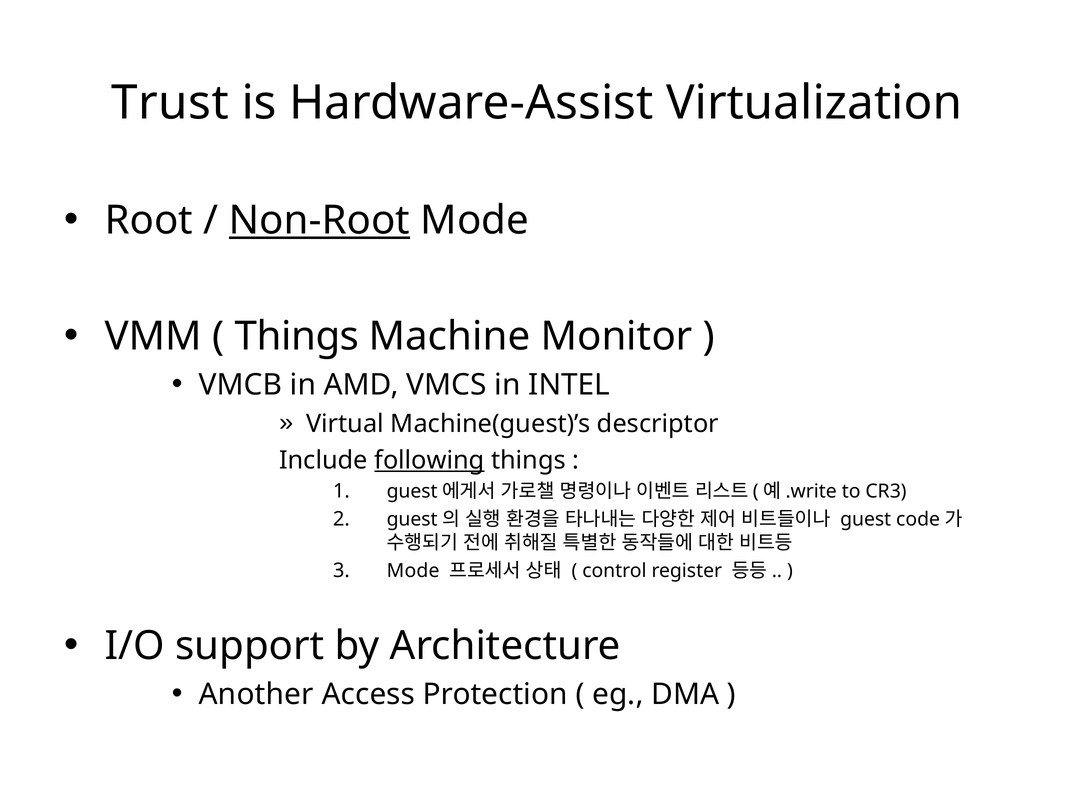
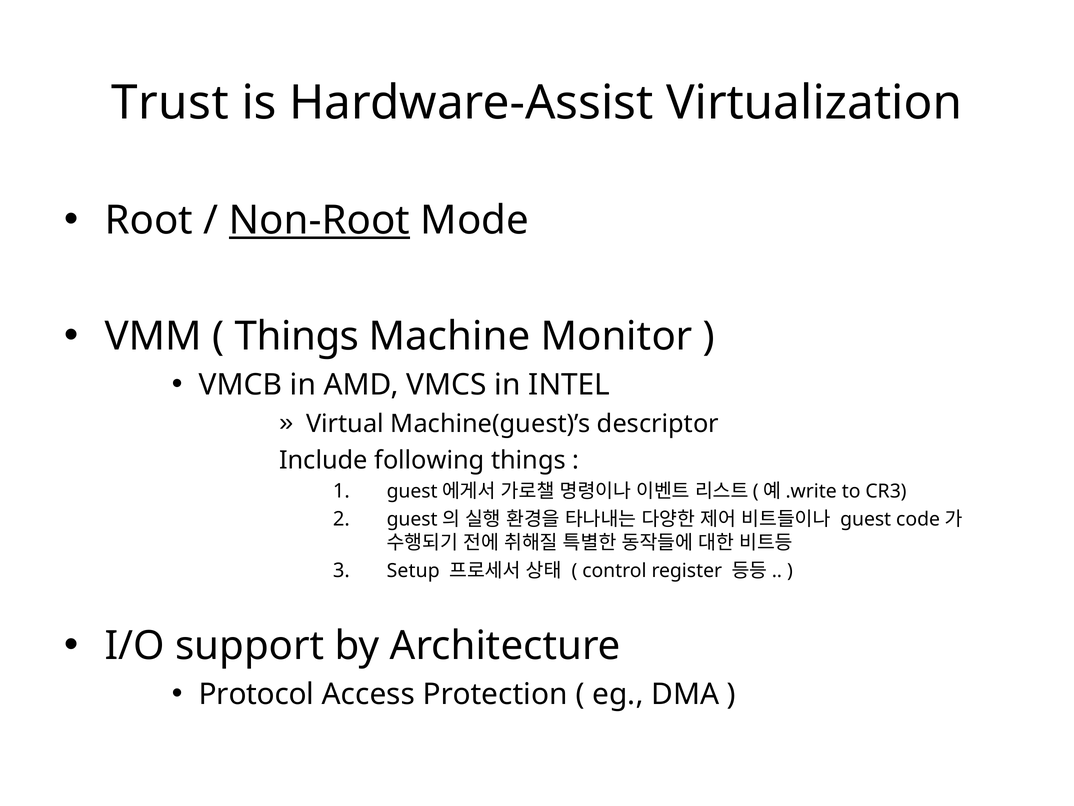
following underline: present -> none (429, 460)
Mode: Mode -> Setup (413, 571)
Another: Another -> Protocol (256, 694)
